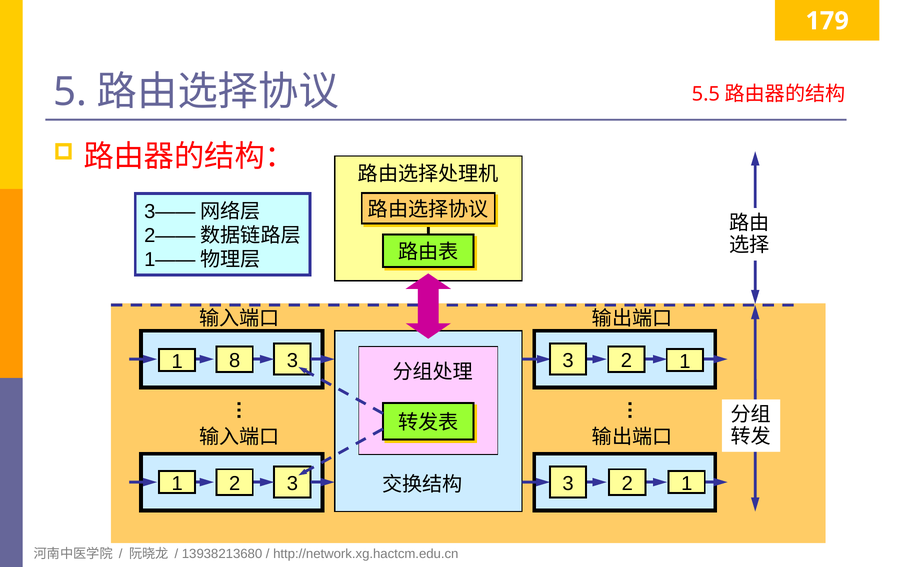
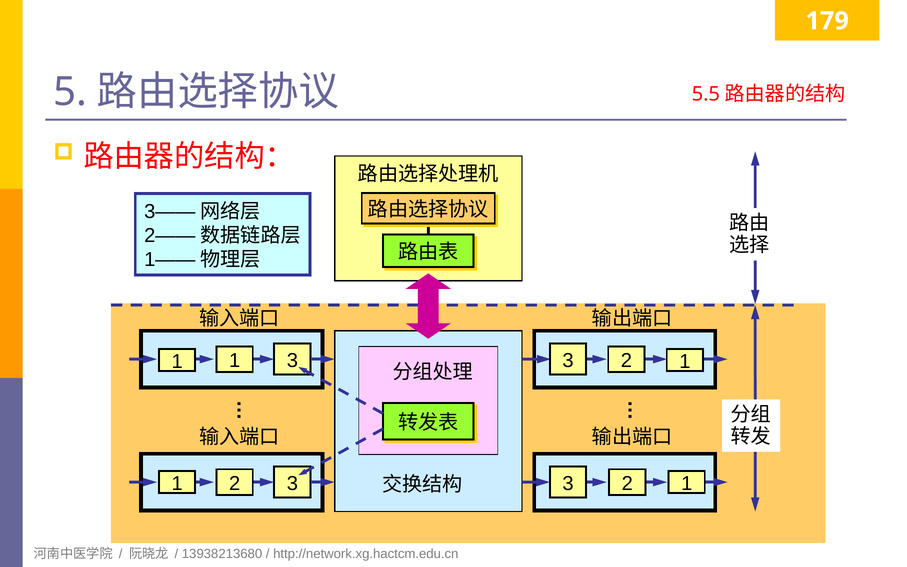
8: 8 -> 1 (235, 361)
